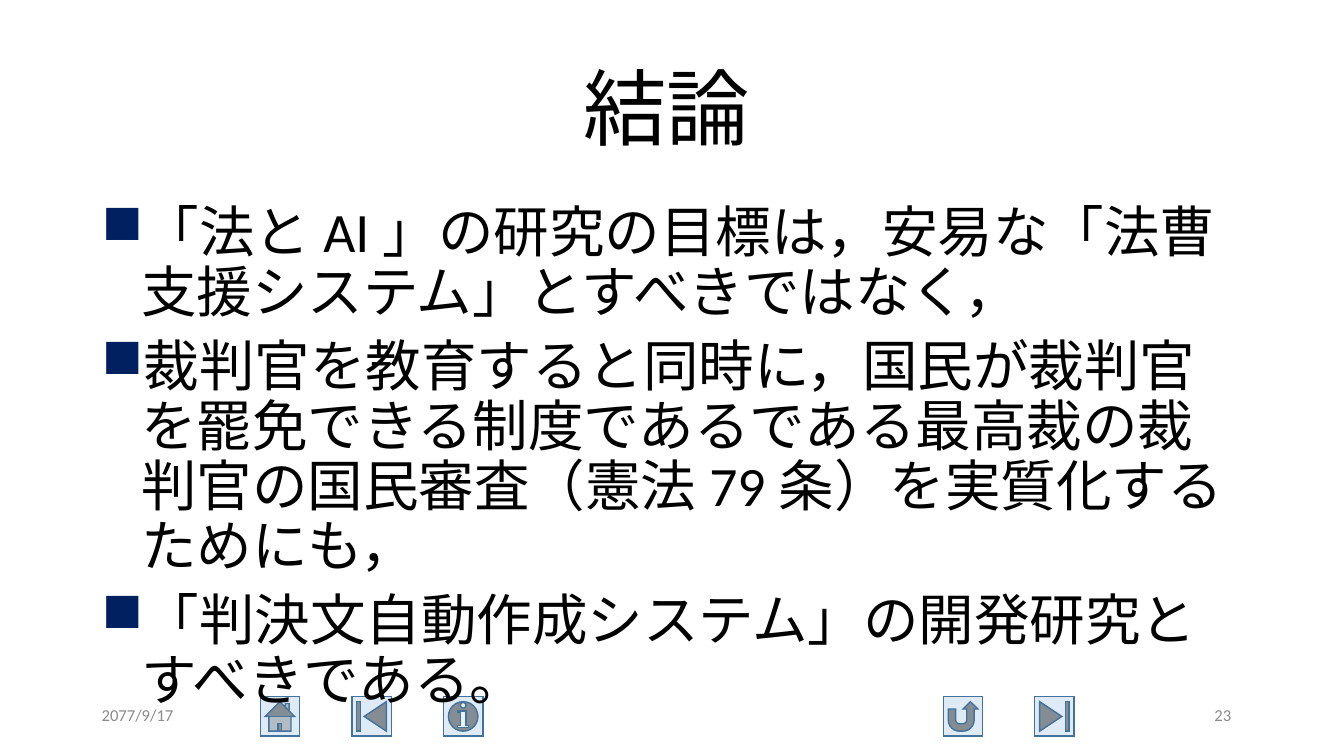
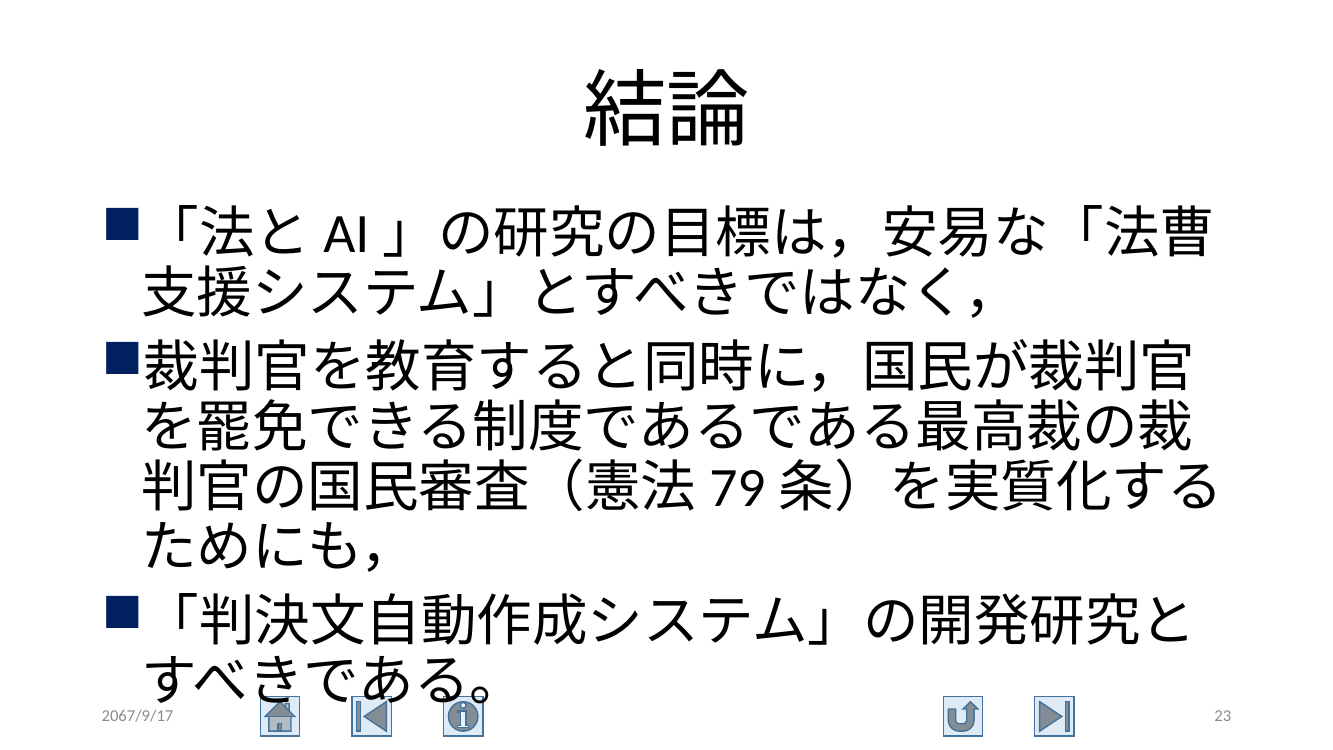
2077/9/17: 2077/9/17 -> 2067/9/17 (138, 716)
